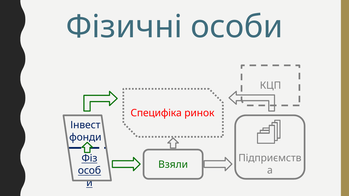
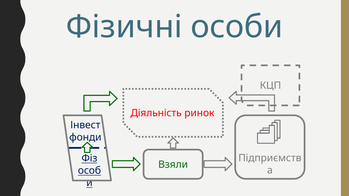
Специфіка: Специфіка -> Діяльність (156, 113)
